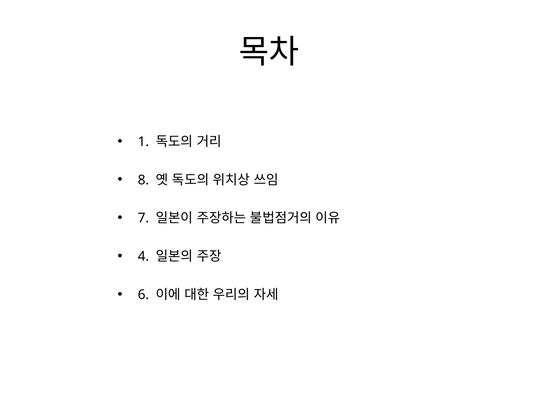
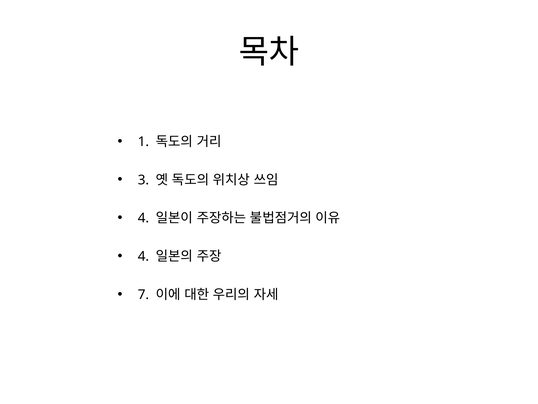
8: 8 -> 3 (143, 180)
7: 7 -> 4 (143, 218)
6: 6 -> 7 (143, 294)
